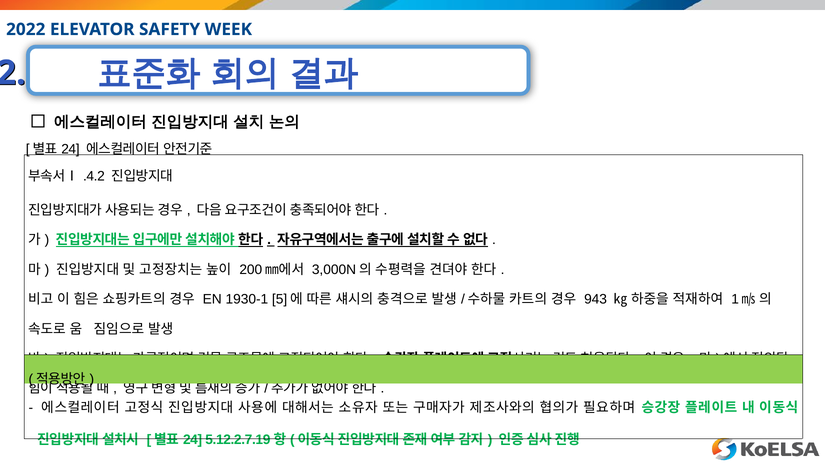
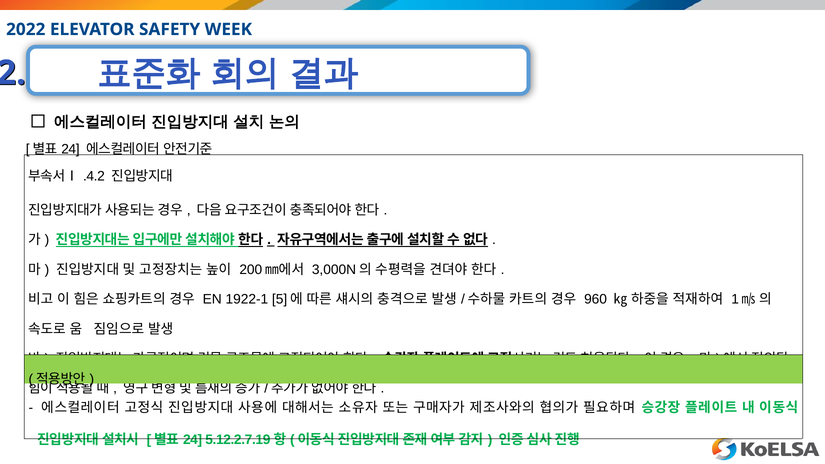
1930-1: 1930-1 -> 1922-1 (247, 299)
943: 943 -> 960 (596, 299)
